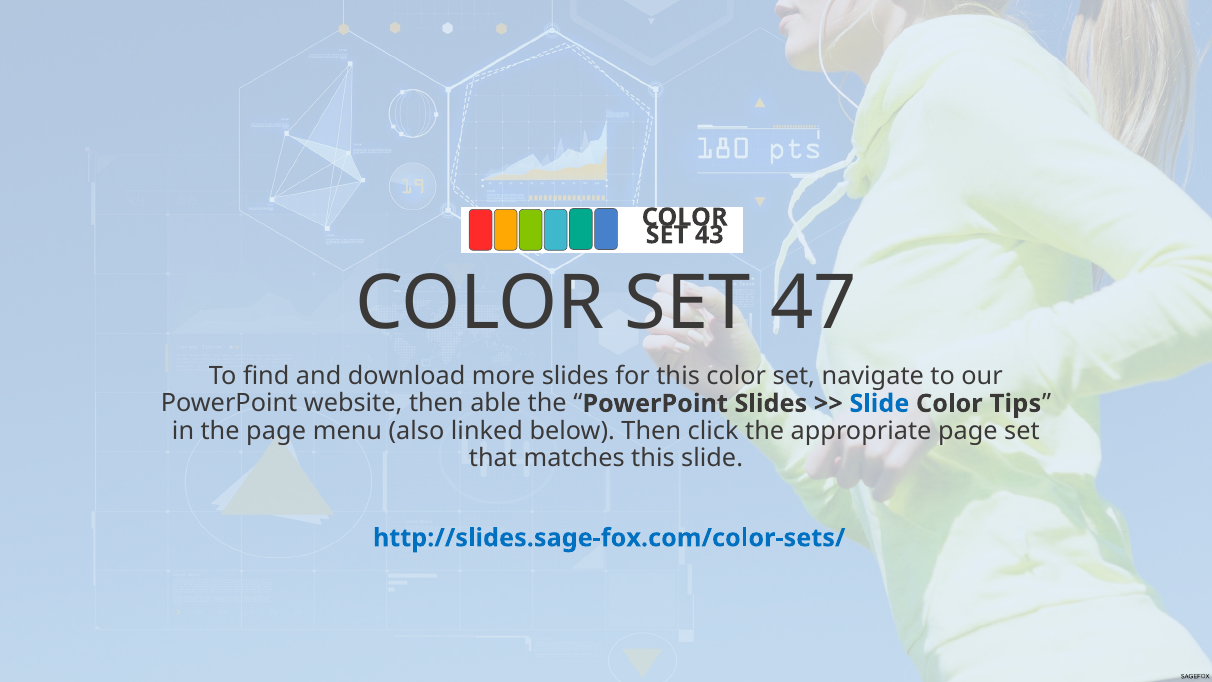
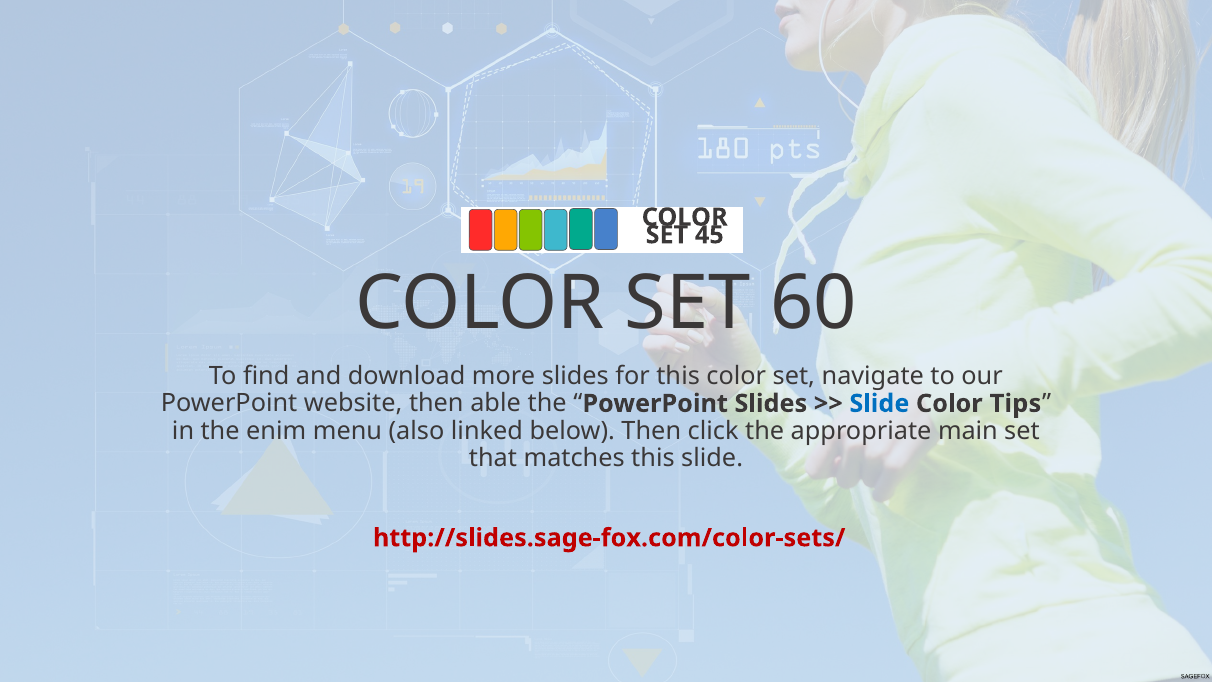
43: 43 -> 45 (709, 235)
47: 47 -> 60 (814, 303)
the page: page -> enim (276, 431)
appropriate page: page -> main (968, 431)
http://slides.sage-fox.com/color-sets/ colour: blue -> red (609, 538)
